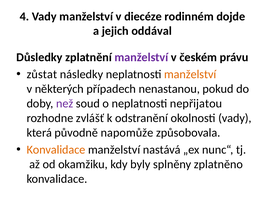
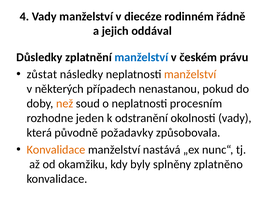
dojde: dojde -> řádně (231, 16)
manželství colour: purple -> blue (141, 57)
než colour: purple -> orange (65, 103)
nepřijatou: nepřijatou -> procesním (196, 103)
zvlášť: zvlášť -> jeden (90, 118)
napomůže: napomůže -> požadavky (127, 133)
